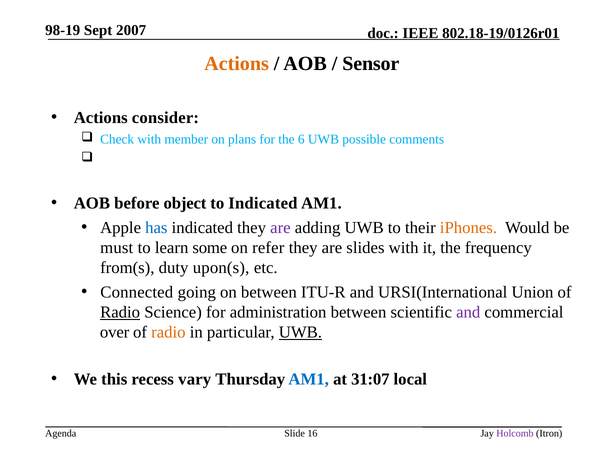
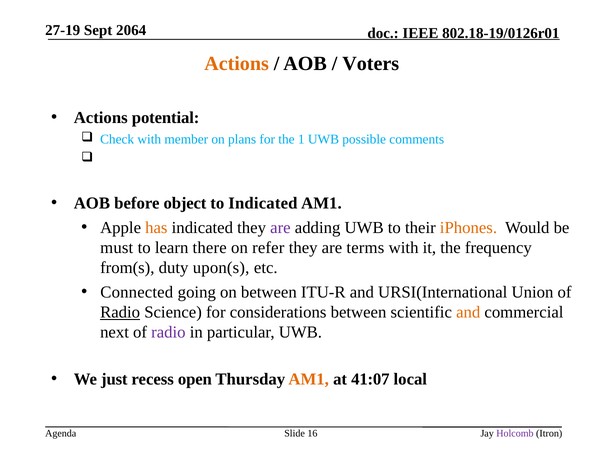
98-19: 98-19 -> 27-19 (63, 30)
2007: 2007 -> 2064 (131, 30)
Sensor: Sensor -> Voters (371, 64)
consider: consider -> potential (166, 117)
6: 6 -> 1 (301, 139)
has colour: blue -> orange (156, 227)
some: some -> there (210, 247)
slides: slides -> terms (365, 247)
administration: administration -> considerations (278, 312)
and colour: purple -> orange (468, 312)
over: over -> next (115, 332)
radio colour: orange -> purple (168, 332)
UWB underline: present -> none (300, 332)
this: this -> just (114, 379)
vary: vary -> open (195, 379)
AM1 colour: blue -> orange (309, 379)
31:07: 31:07 -> 41:07 (370, 379)
